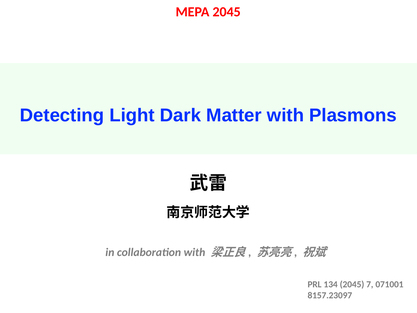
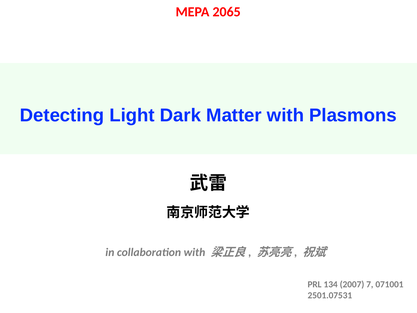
MEPA 2045: 2045 -> 2065 (227, 12)
134 2045: 2045 -> 2007 (352, 284)
8157.23097: 8157.23097 -> 2501.07531 (330, 295)
